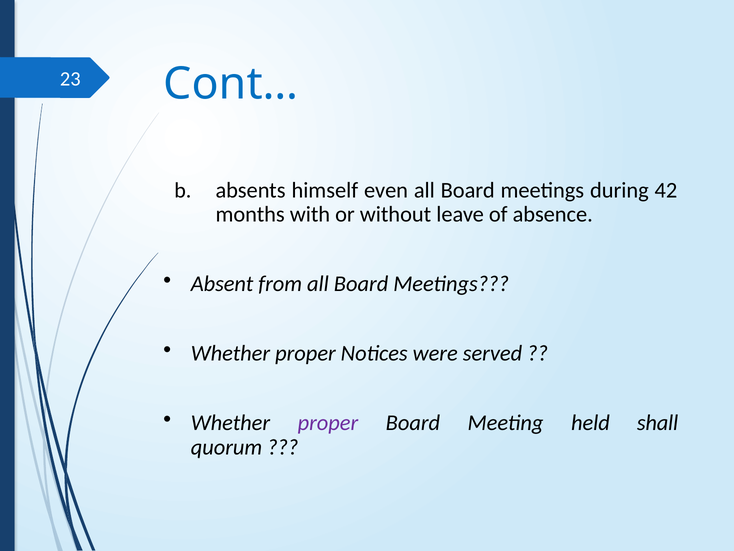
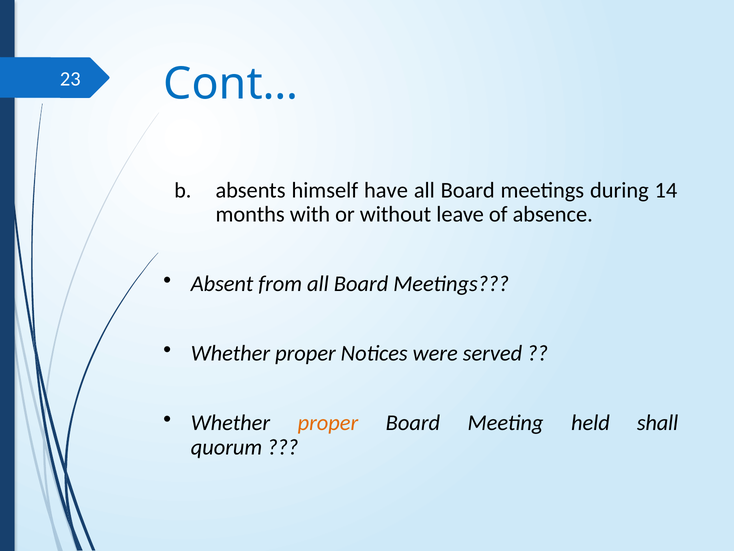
even: even -> have (386, 190)
42: 42 -> 14 (666, 190)
proper colour: purple -> orange (328, 423)
